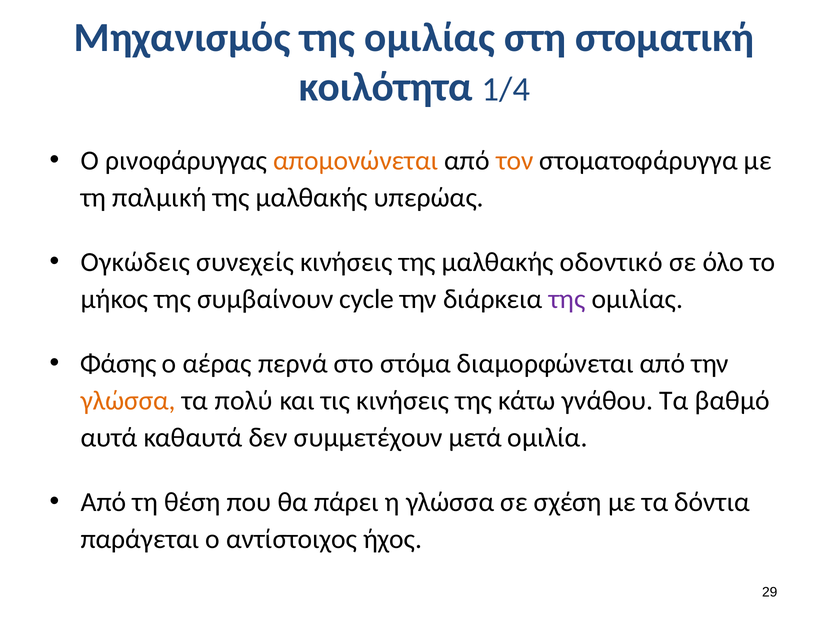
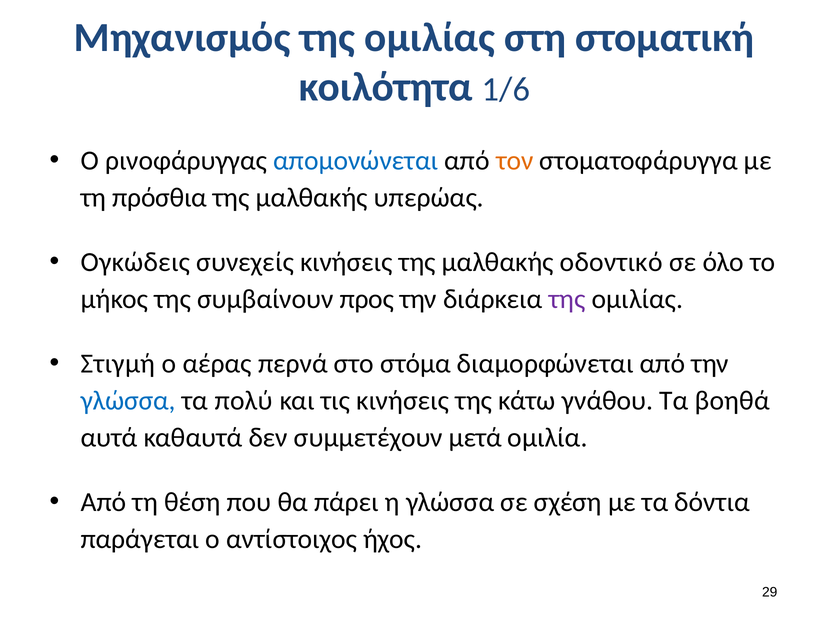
1/4: 1/4 -> 1/6 (506, 89)
απομονώνεται colour: orange -> blue (356, 161)
παλμική: παλμική -> πρόσθια (160, 198)
cycle: cycle -> προς (367, 299)
Φάσης: Φάσης -> Στιγμή (118, 364)
γλώσσα colour: orange -> blue (128, 401)
βαθμό: βαθμό -> βοηθά (732, 401)
